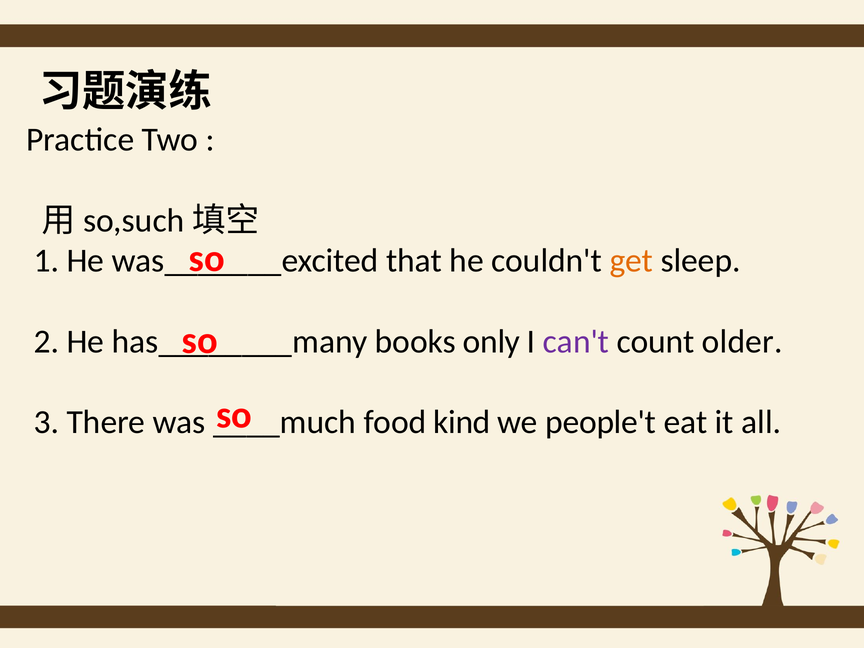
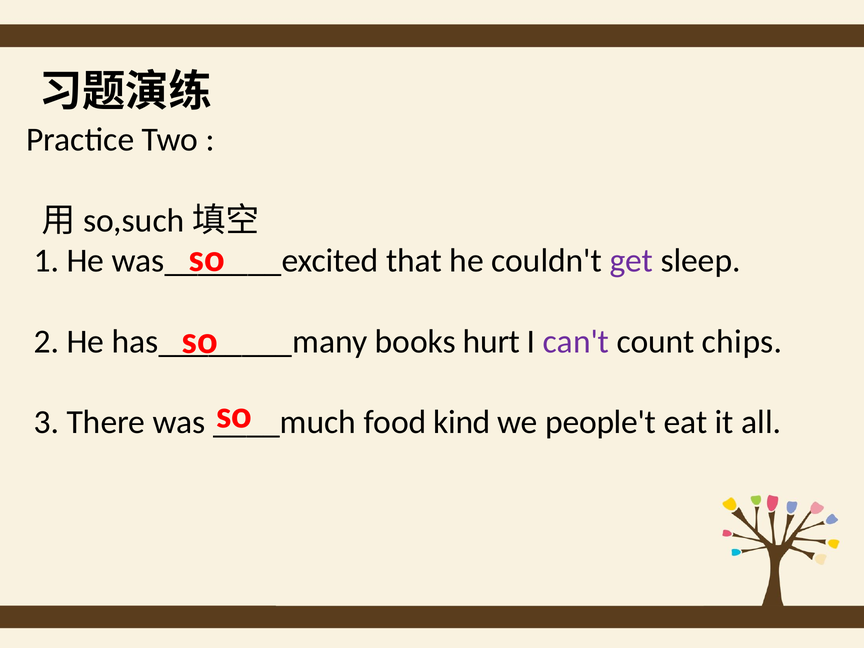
get colour: orange -> purple (631, 261)
only: only -> hurt (492, 342)
older: older -> chips (742, 342)
